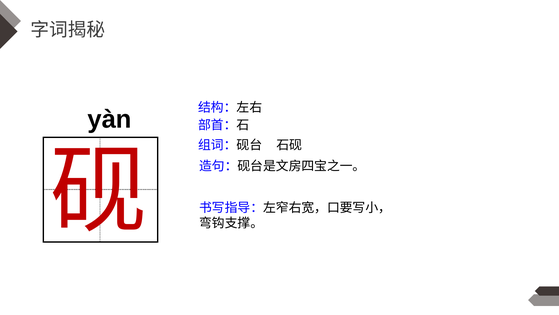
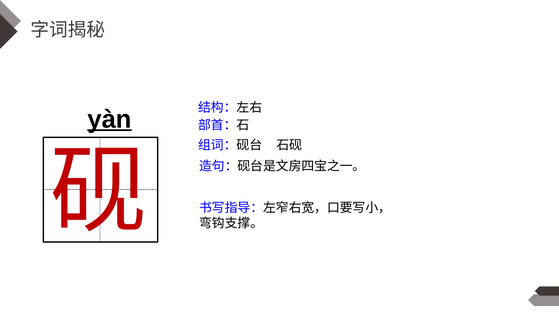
yàn underline: none -> present (110, 119)
